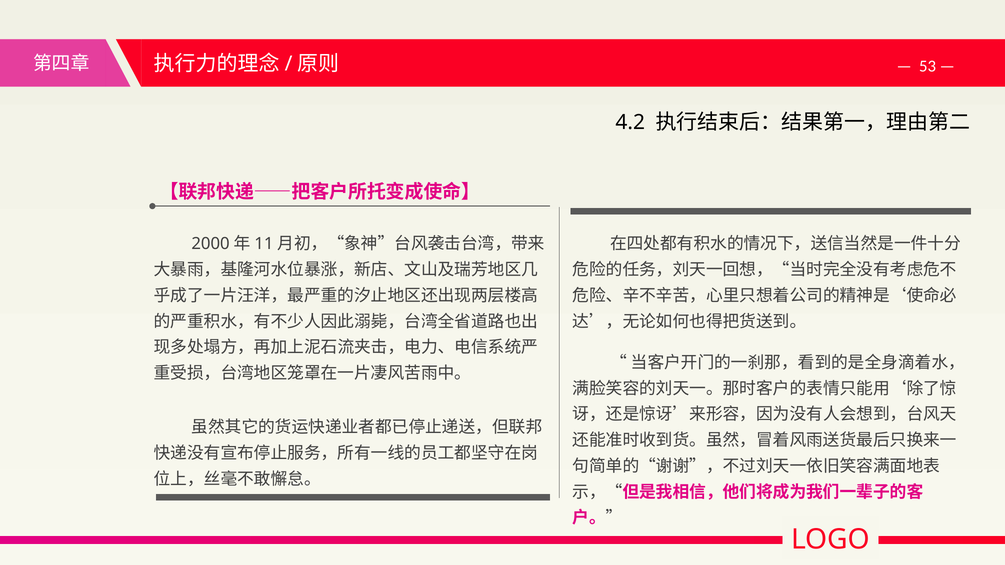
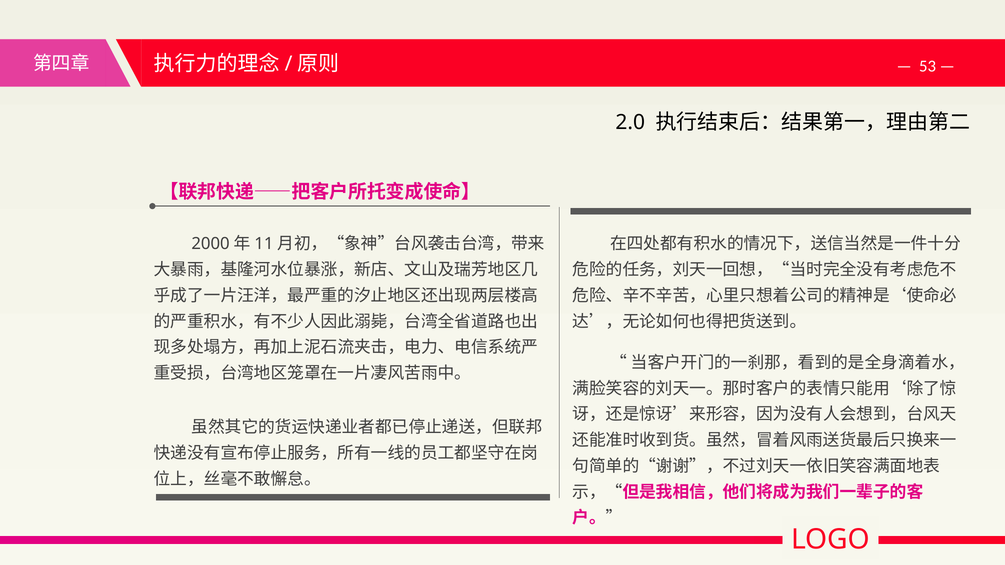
4.2: 4.2 -> 2.0 (630, 122)
